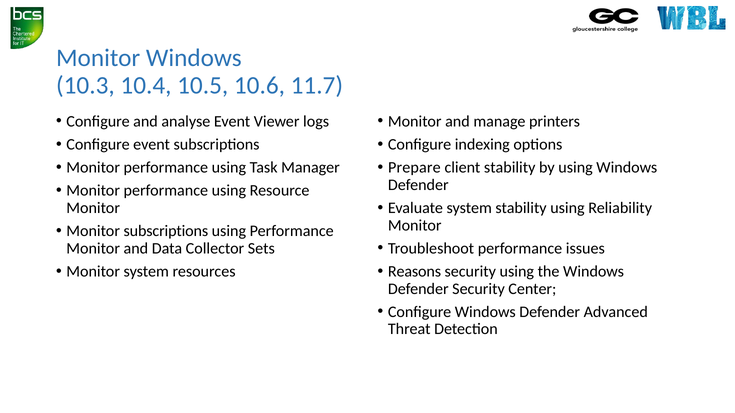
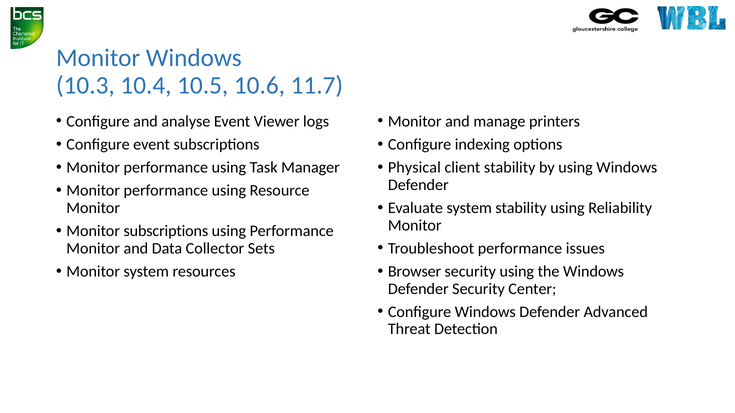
Prepare: Prepare -> Physical (414, 168)
Reasons: Reasons -> Browser (415, 272)
